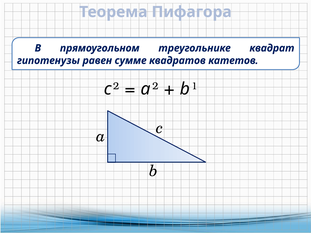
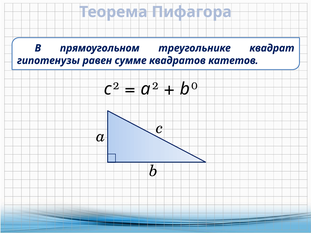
1: 1 -> 0 (194, 86)
